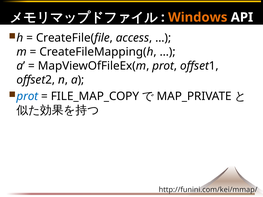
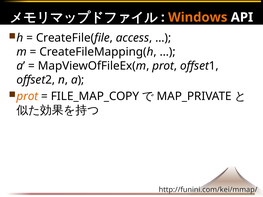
prot colour: blue -> orange (27, 96)
